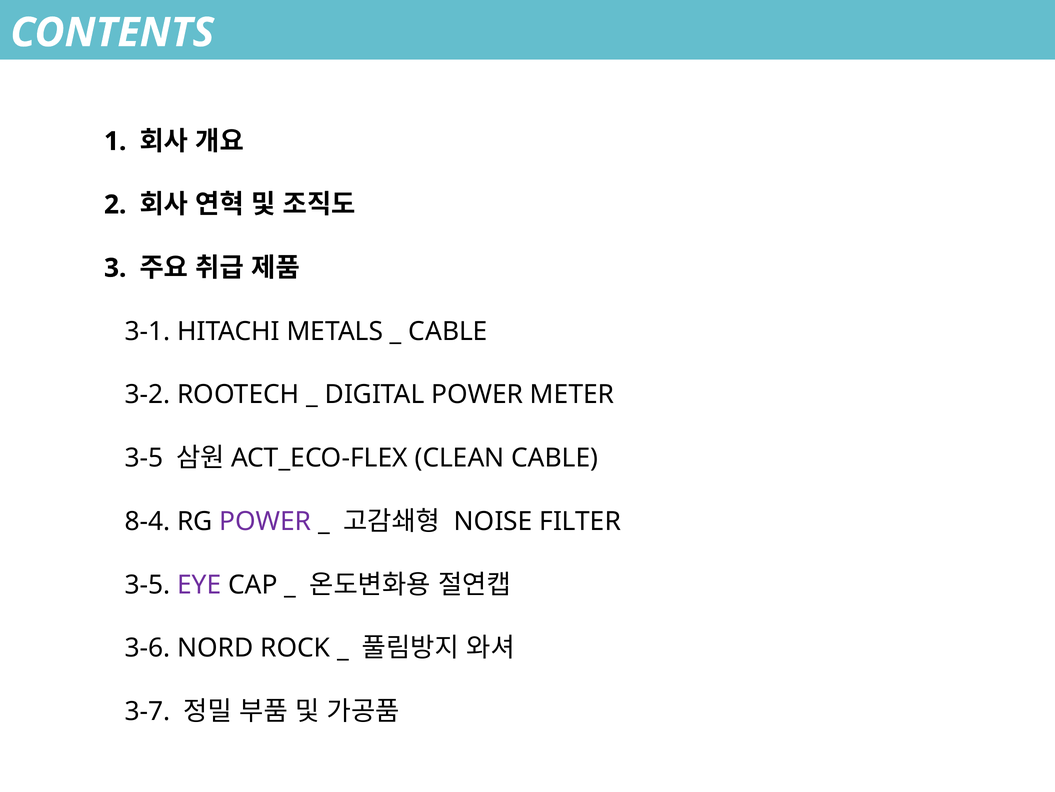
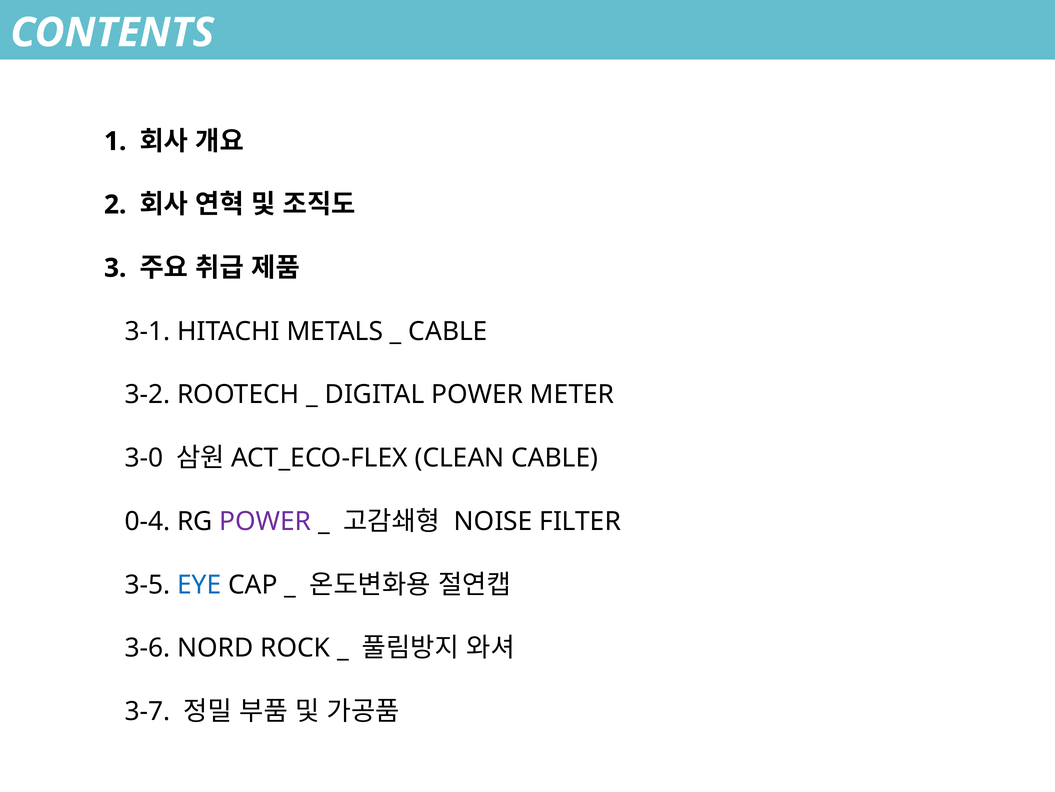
3-5: 3-5 -> 3-0 (144, 458)
8-4: 8-4 -> 0-4 (147, 521)
EYE colour: purple -> blue (199, 584)
